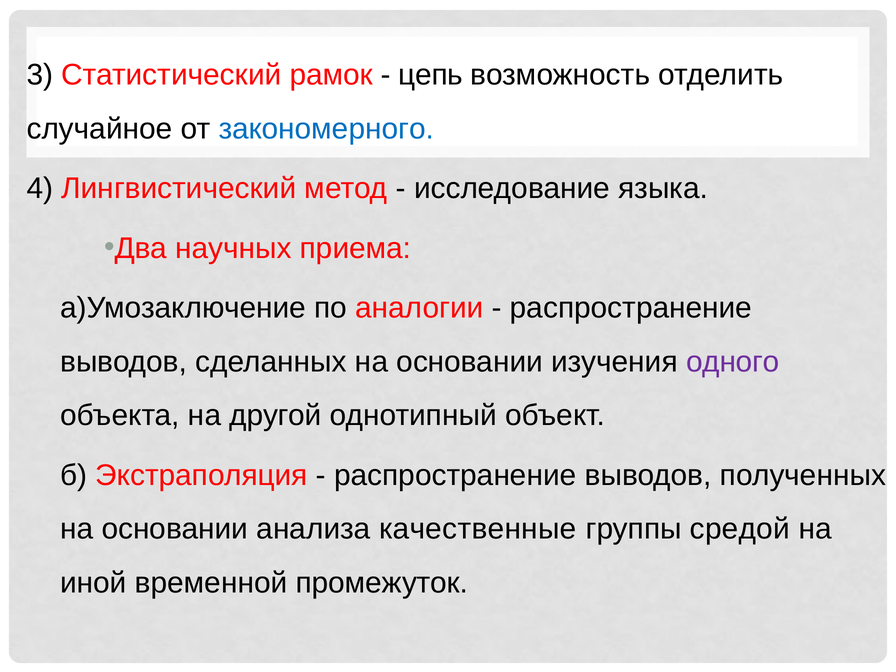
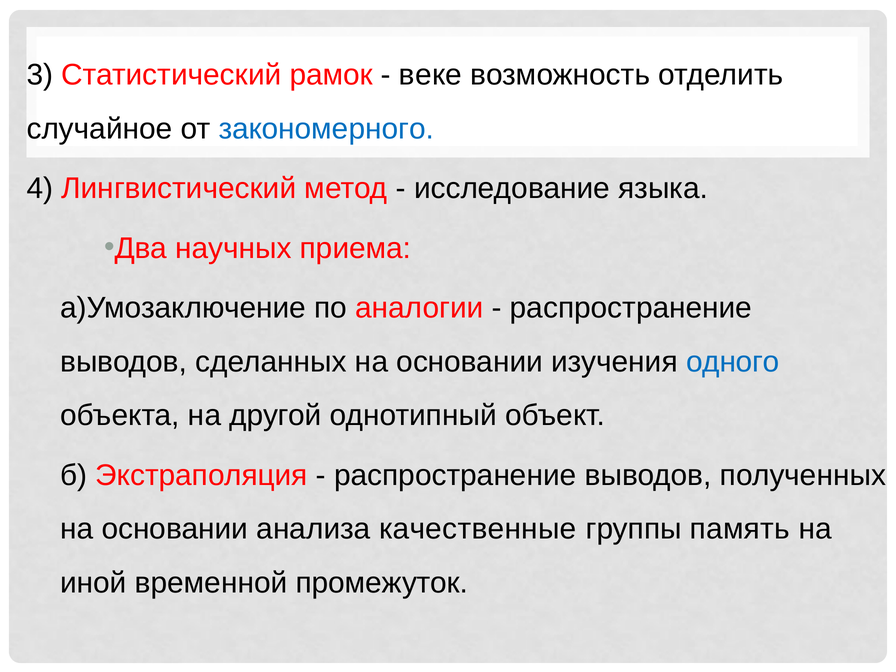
цепь: цепь -> веке (430, 75)
одного colour: purple -> blue (733, 362)
средой: средой -> память (740, 529)
